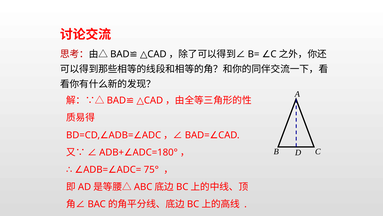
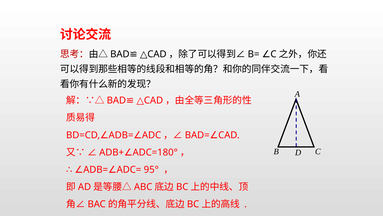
75°: 75° -> 95° (151, 169)
